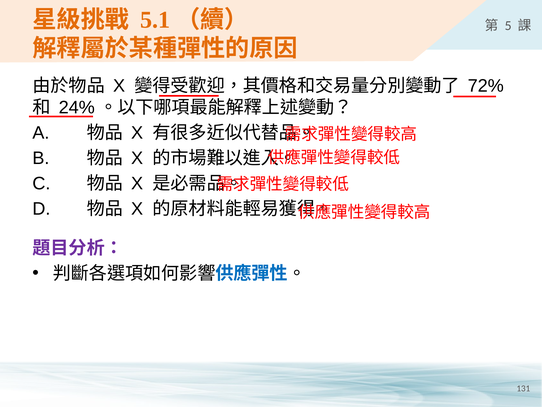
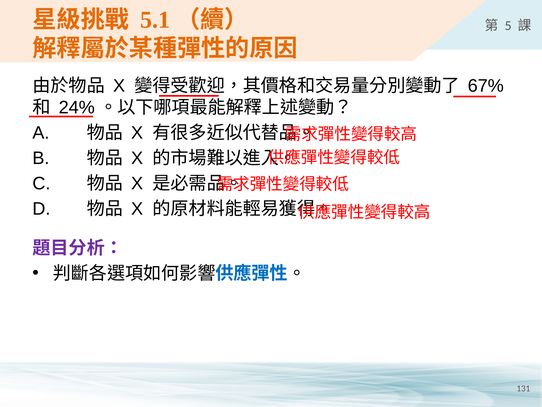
72%: 72% -> 67% (486, 86)
